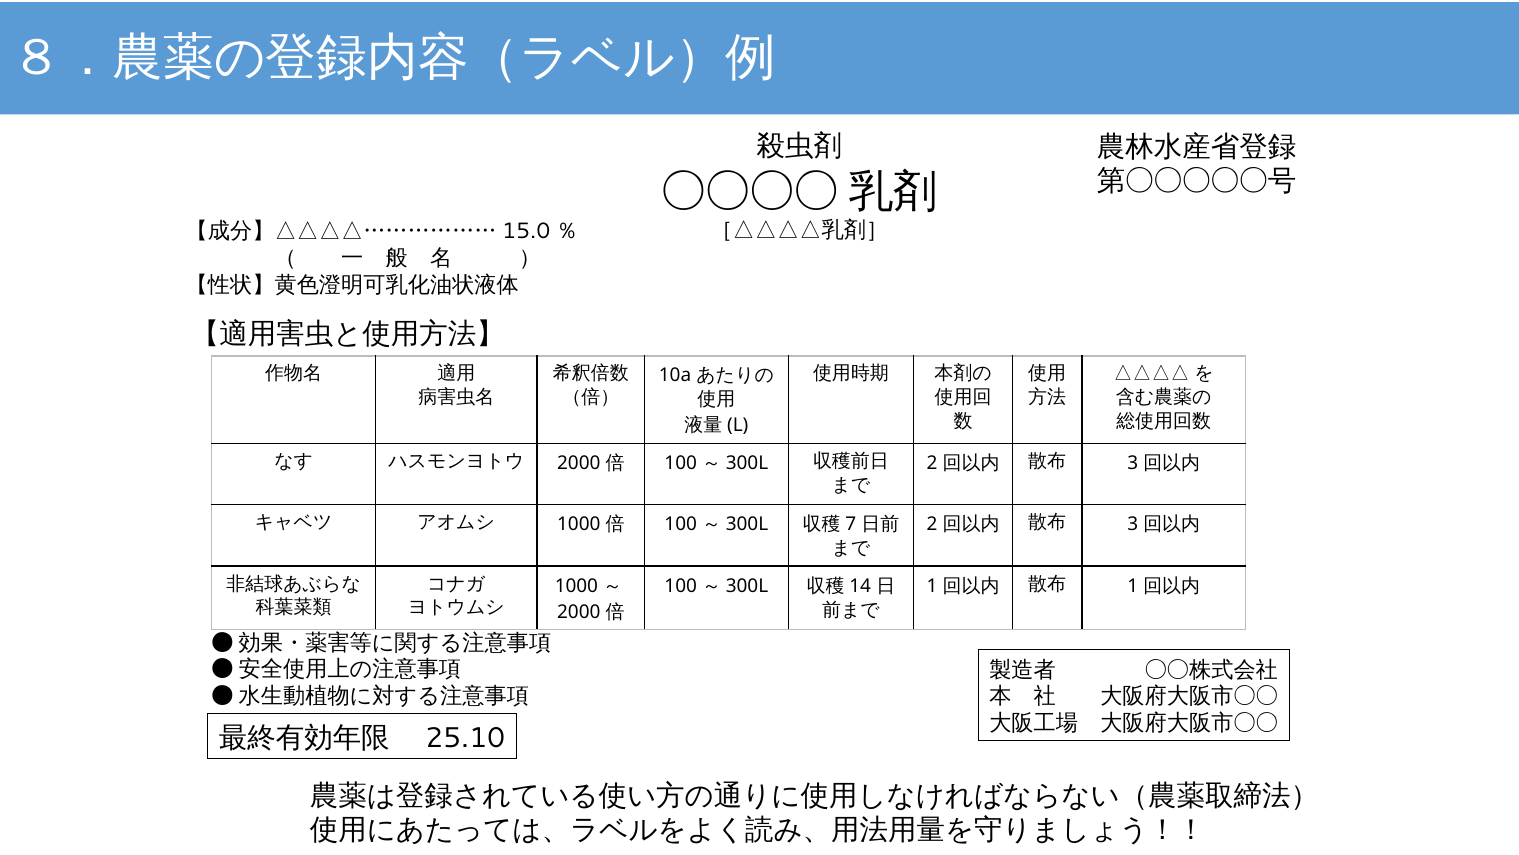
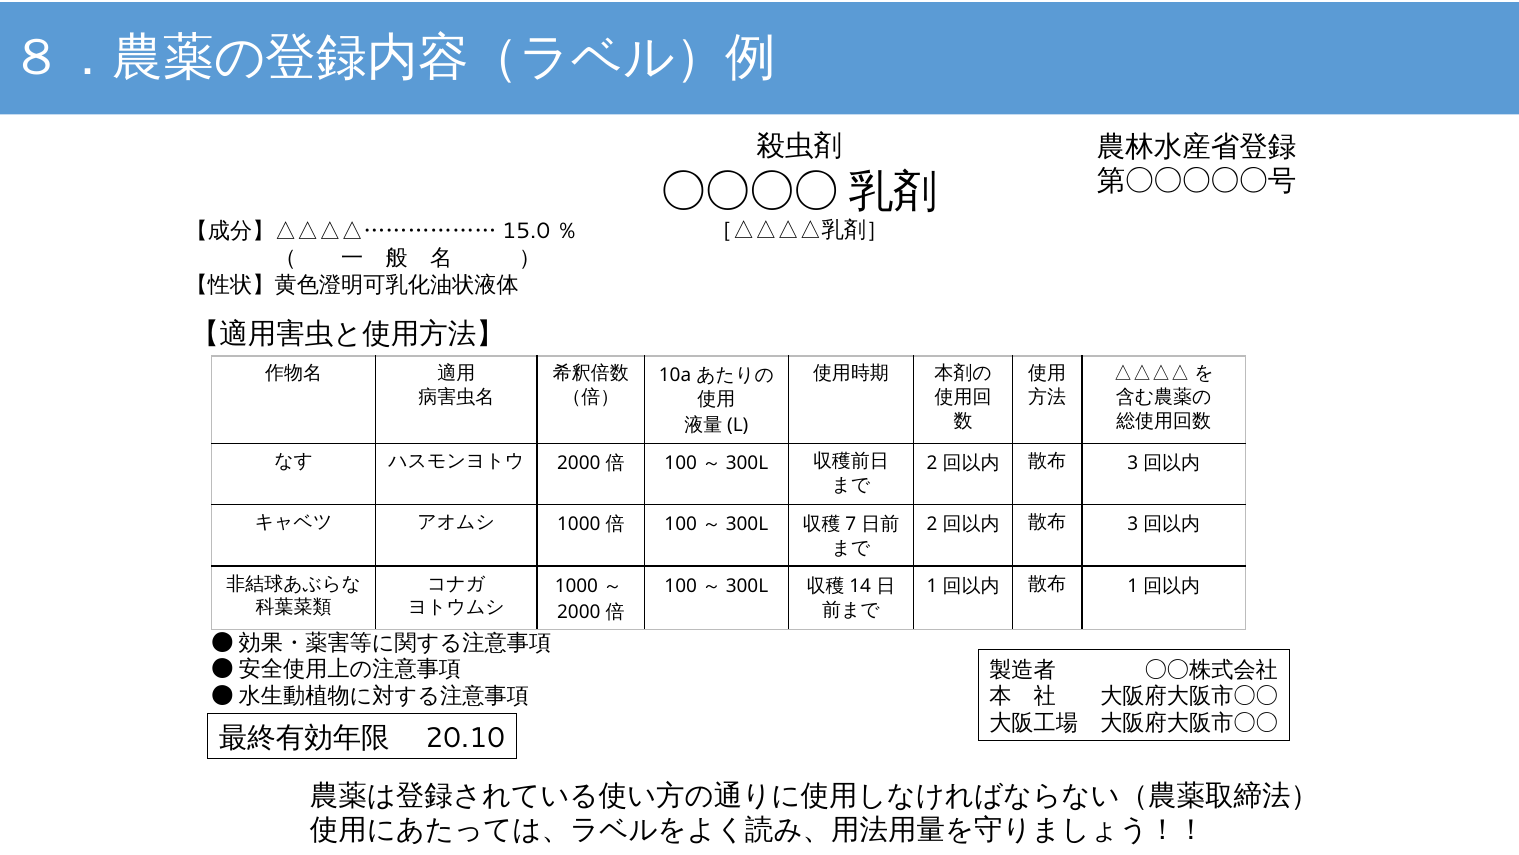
25.10: 25.10 -> 20.10 (465, 738)
